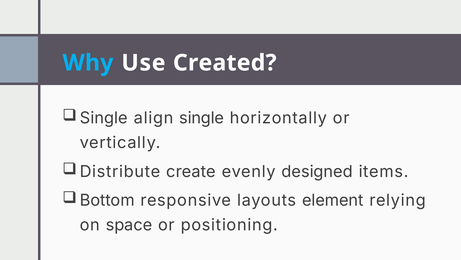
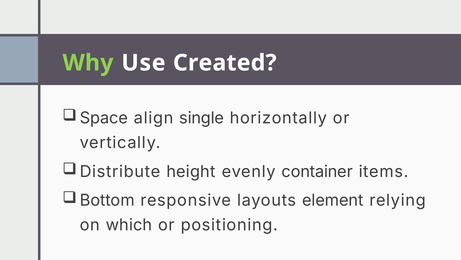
Why colour: light blue -> light green (88, 63)
Single: Single -> Space (104, 118)
create: create -> height (191, 171)
designed: designed -> container (317, 171)
space: space -> which (129, 224)
